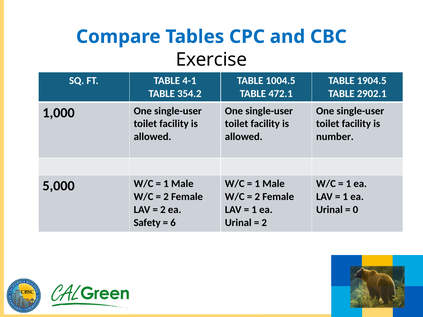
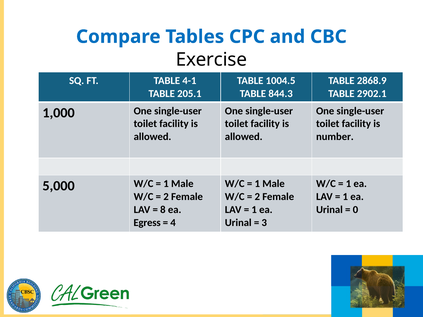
1904.5: 1904.5 -> 2868.9 (372, 81)
354.2: 354.2 -> 205.1 (189, 94)
472.1: 472.1 -> 844.3 (281, 94)
2: 2 -> 8 (163, 210)
Safety: Safety -> Egress (147, 223)
6: 6 -> 4 (173, 223)
2: 2 -> 3 (264, 223)
